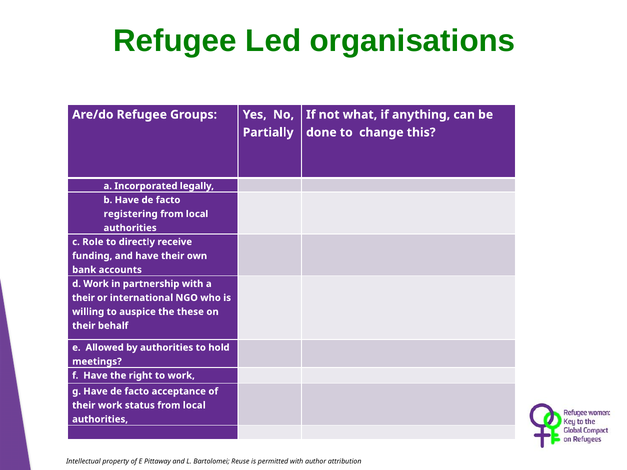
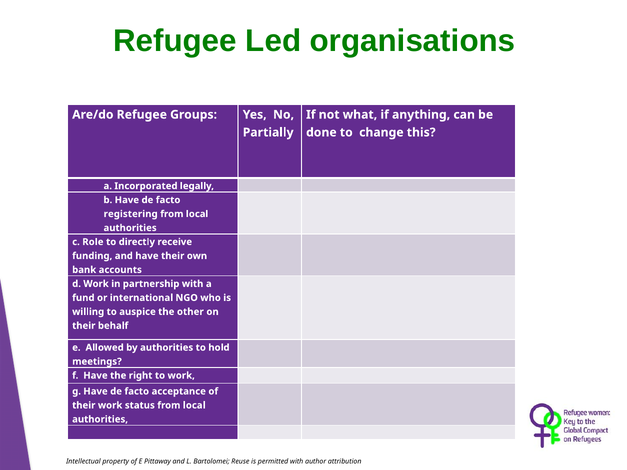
their: their -> fund (83, 298)
these: these -> other (190, 312)
